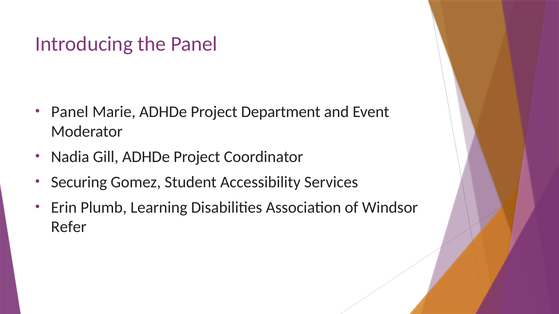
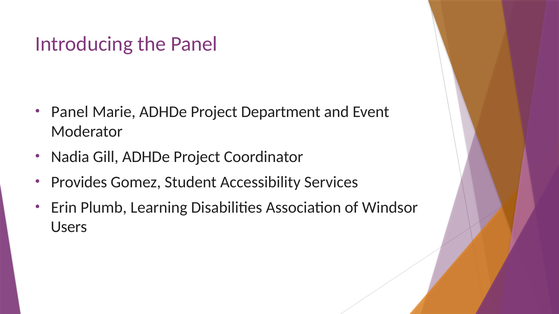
Securing: Securing -> Provides (79, 182)
Refer: Refer -> Users (69, 227)
